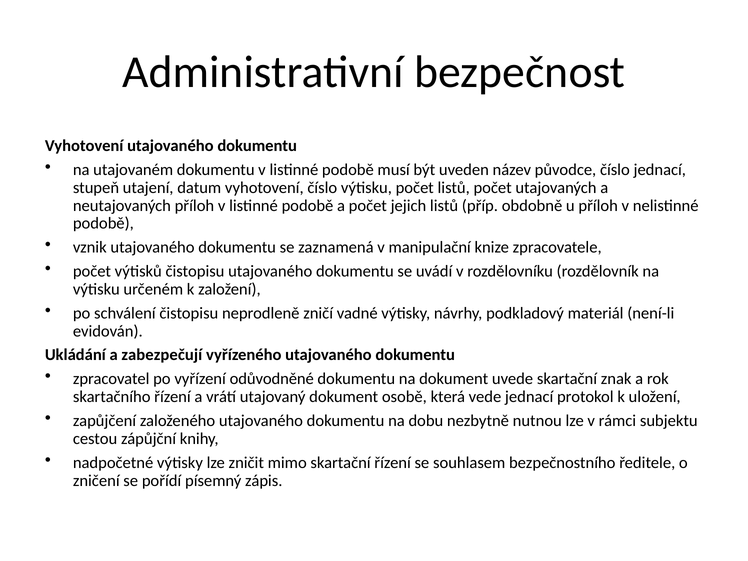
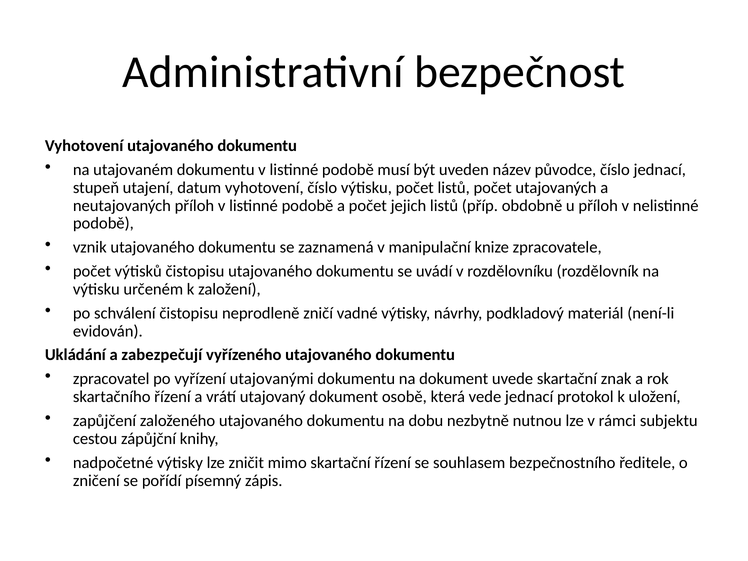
odůvodněné: odůvodněné -> utajovanými (272, 379)
